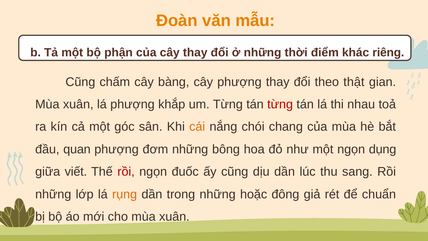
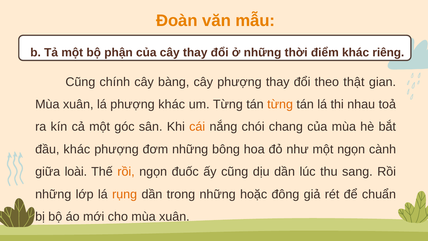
chấm: chấm -> chính (115, 82)
phượng khắp: khắp -> khác (172, 104)
từng colour: red -> orange (280, 104)
đầu quan: quan -> khác (77, 149)
dụng: dụng -> cành (383, 149)
viết: viết -> loài (76, 172)
rồi colour: red -> orange (126, 172)
